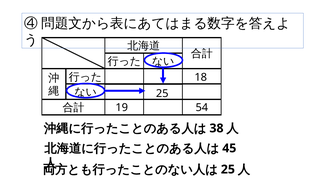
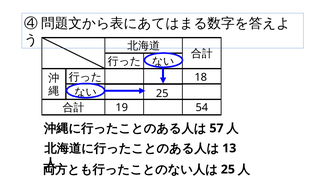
38: 38 -> 57 (216, 129)
45: 45 -> 13 (229, 149)
